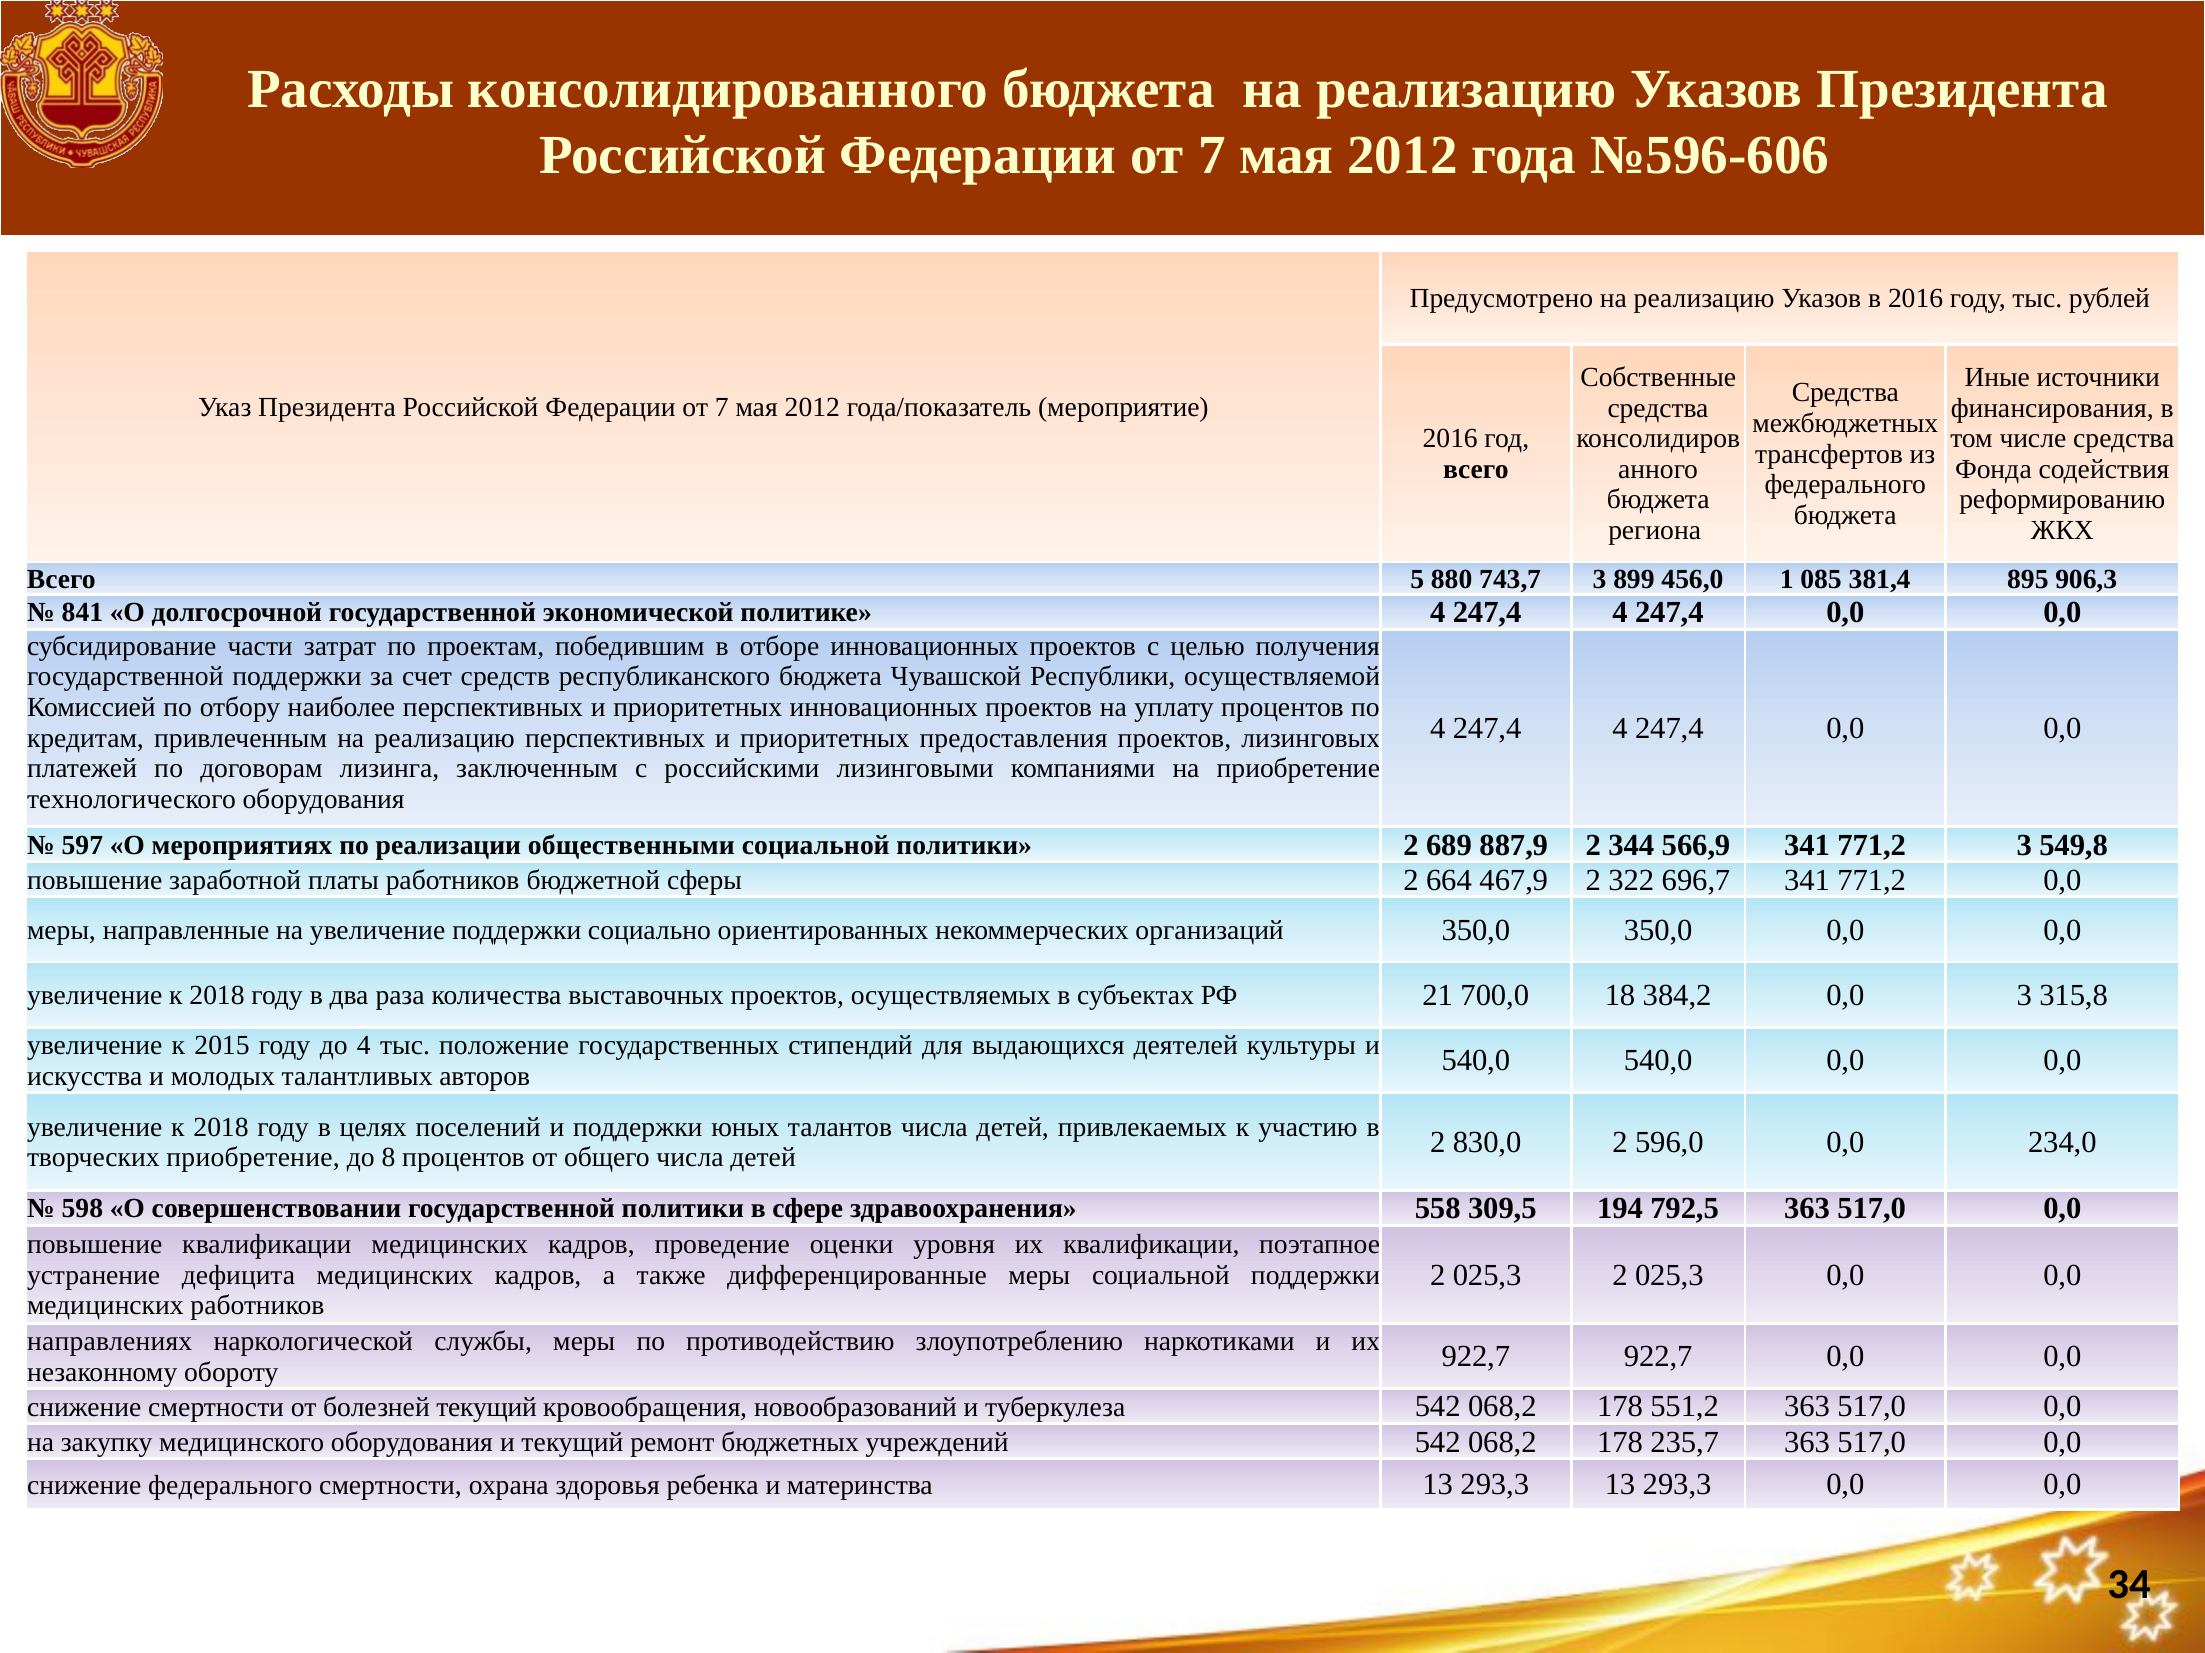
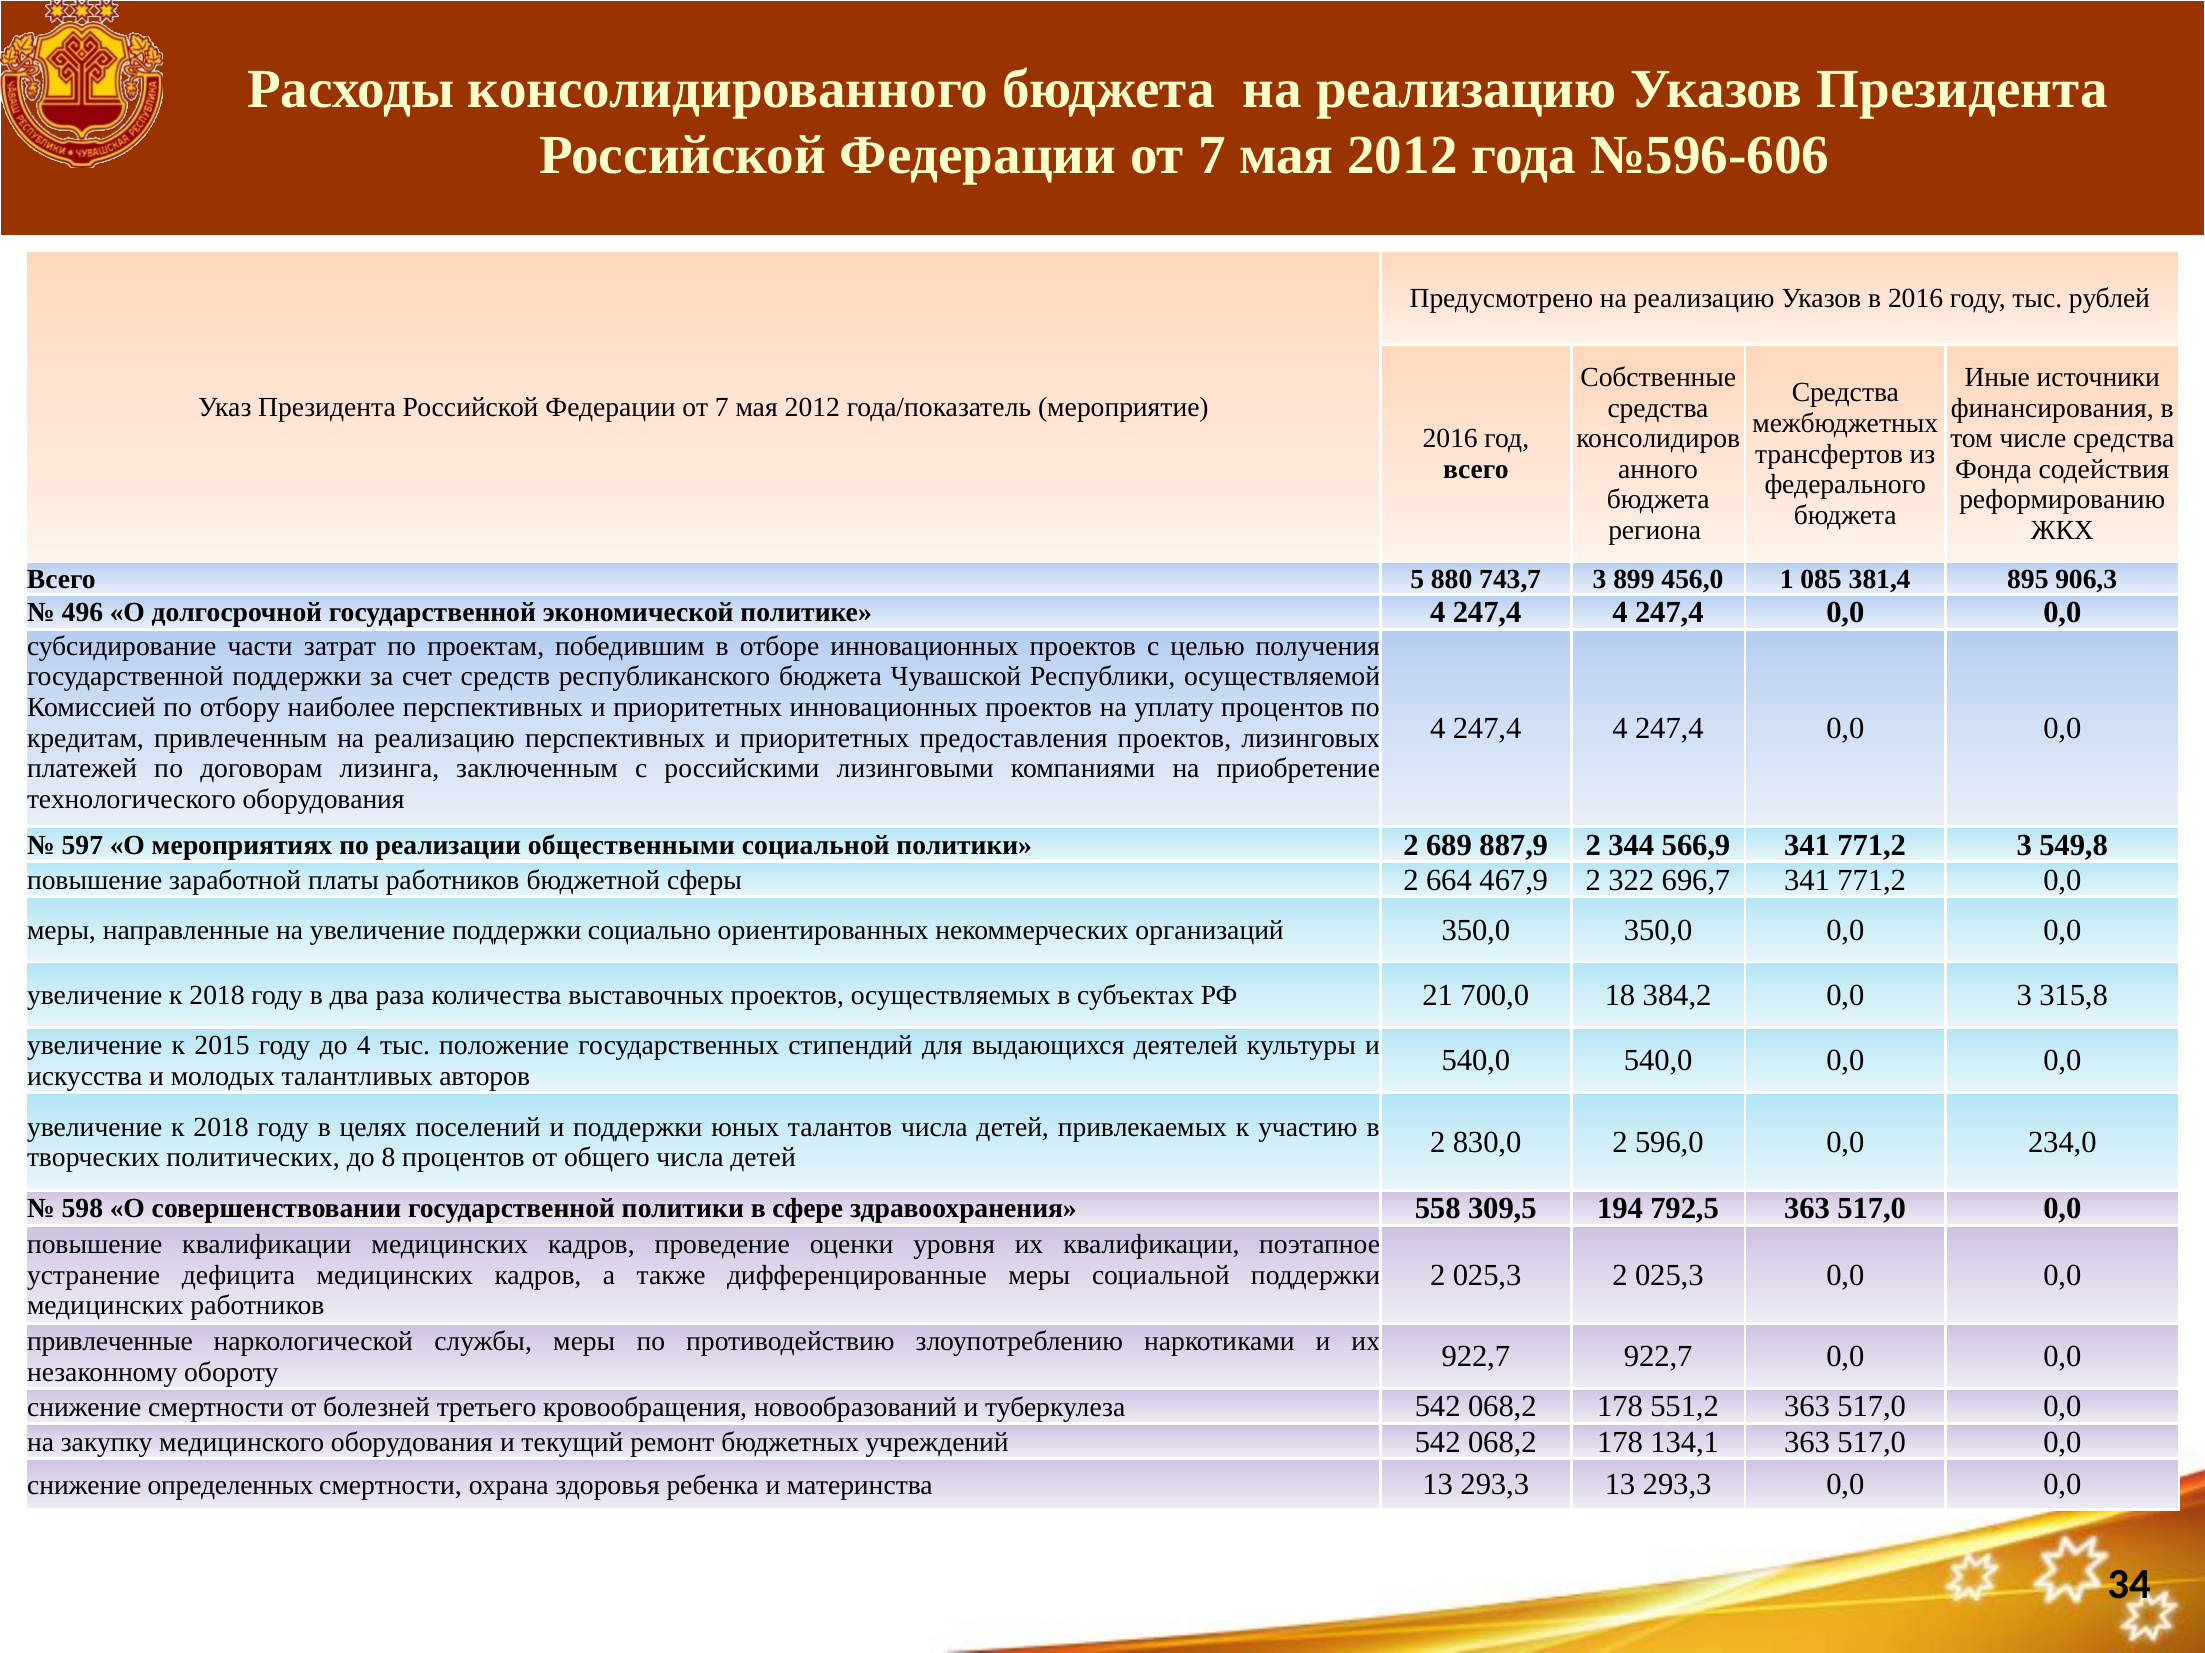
841: 841 -> 496 (82, 613)
творческих приобретение: приобретение -> политических (253, 1158)
направлениях: направлениях -> привлеченные (110, 1342)
болезней текущий: текущий -> третьего (487, 1408)
235,7: 235,7 -> 134,1 (1685, 1443)
снижение федерального: федерального -> определенных (231, 1486)
